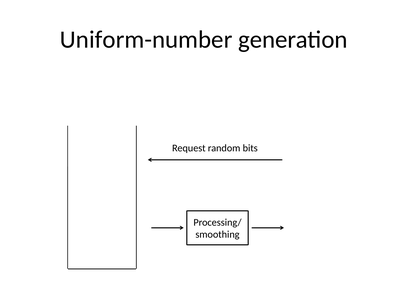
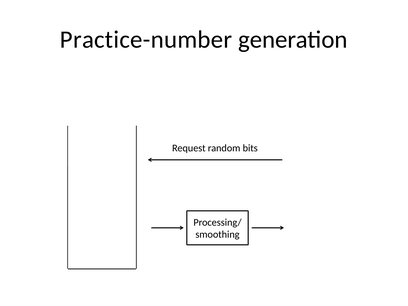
Uniform-number: Uniform-number -> Practice-number (146, 39)
